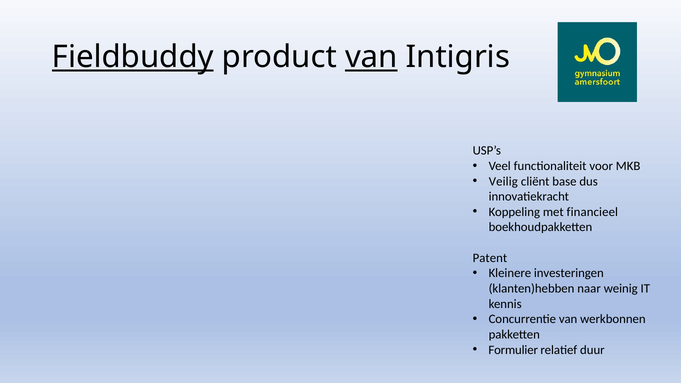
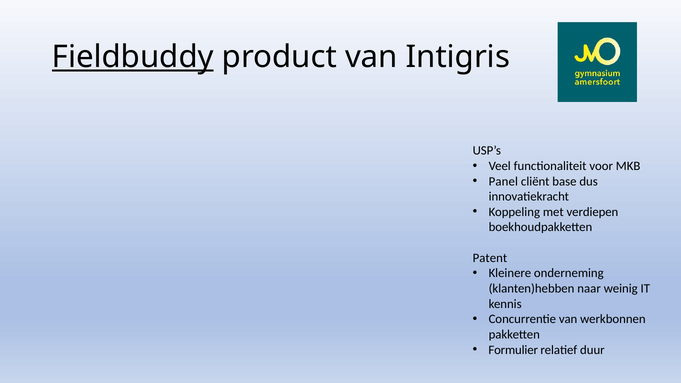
van underline: present -> none (371, 57)
Veilig: Veilig -> Panel (503, 181)
financieel: financieel -> verdiepen (592, 212)
investeringen: investeringen -> onderneming (569, 273)
